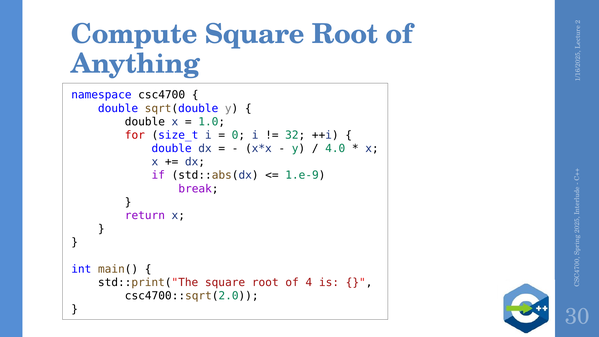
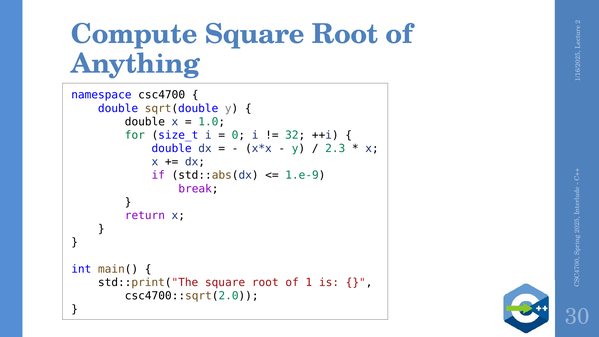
for colour: red -> green (135, 135)
4.0: 4.0 -> 2.3 (335, 148)
of 4: 4 -> 1 (309, 282)
